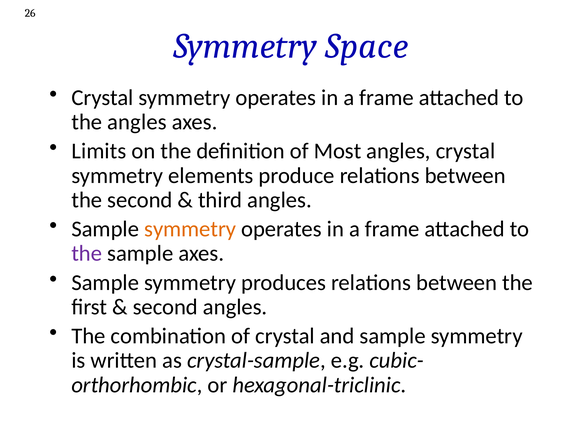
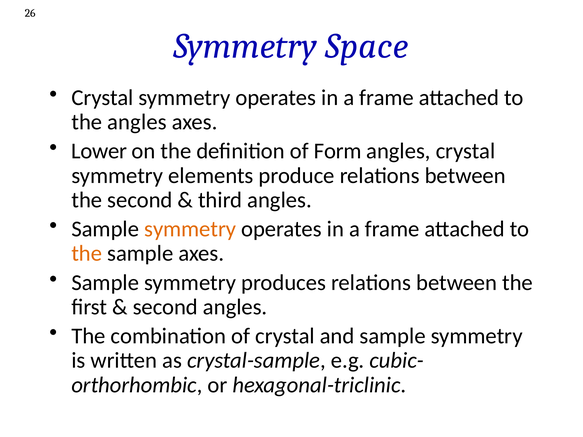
Limits: Limits -> Lower (99, 151)
Most: Most -> Form (338, 151)
the colour: purple -> orange (87, 254)
